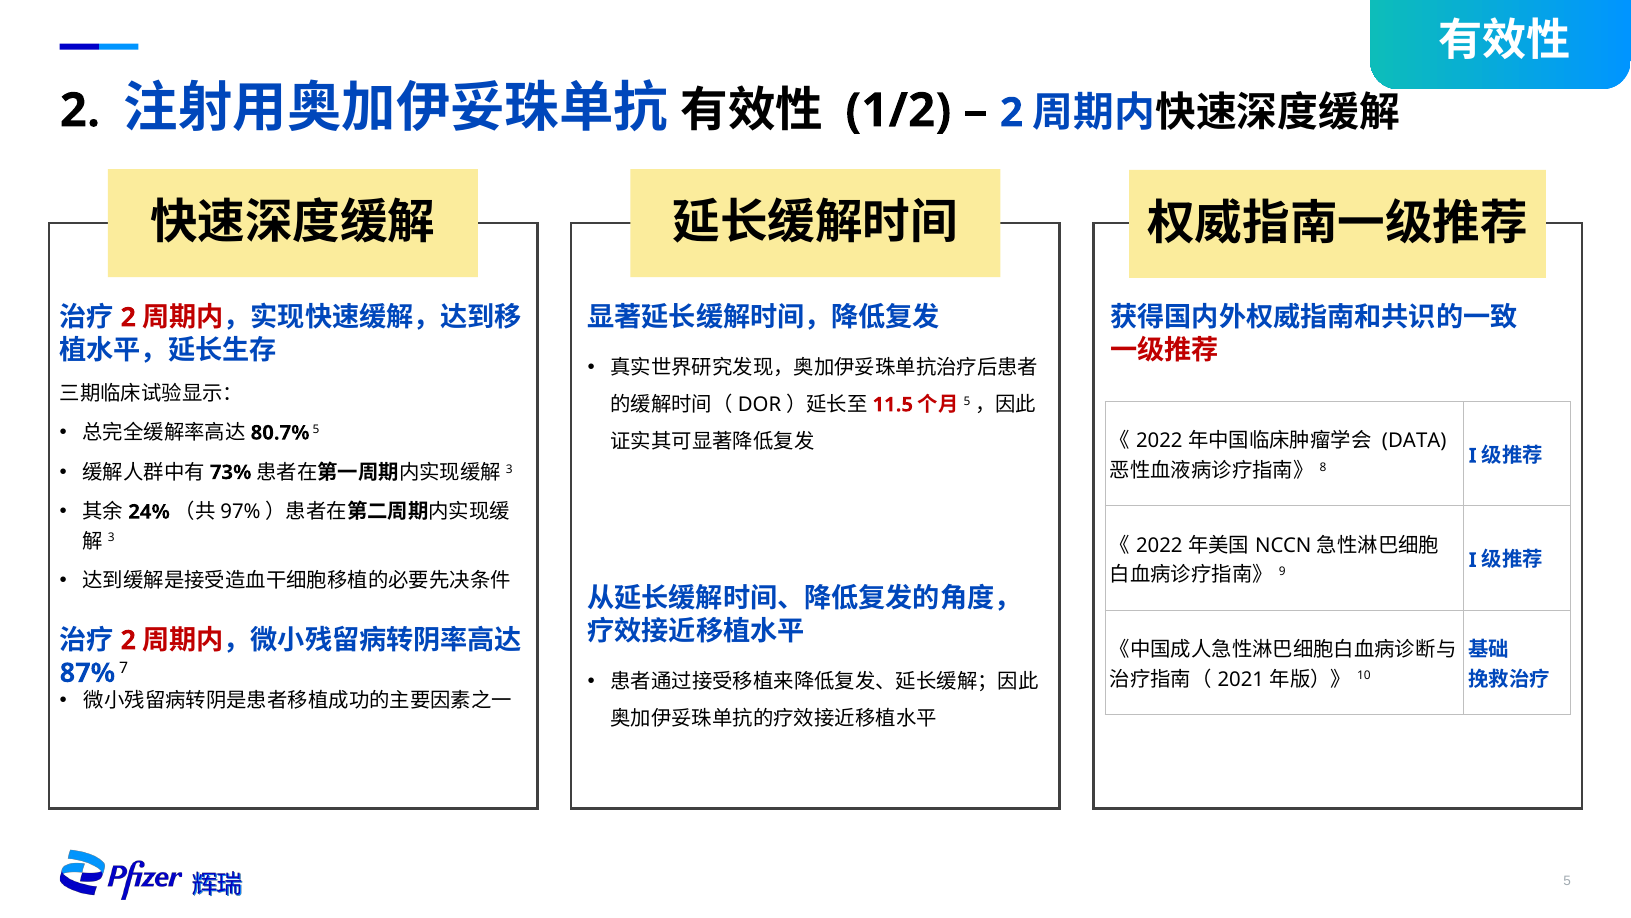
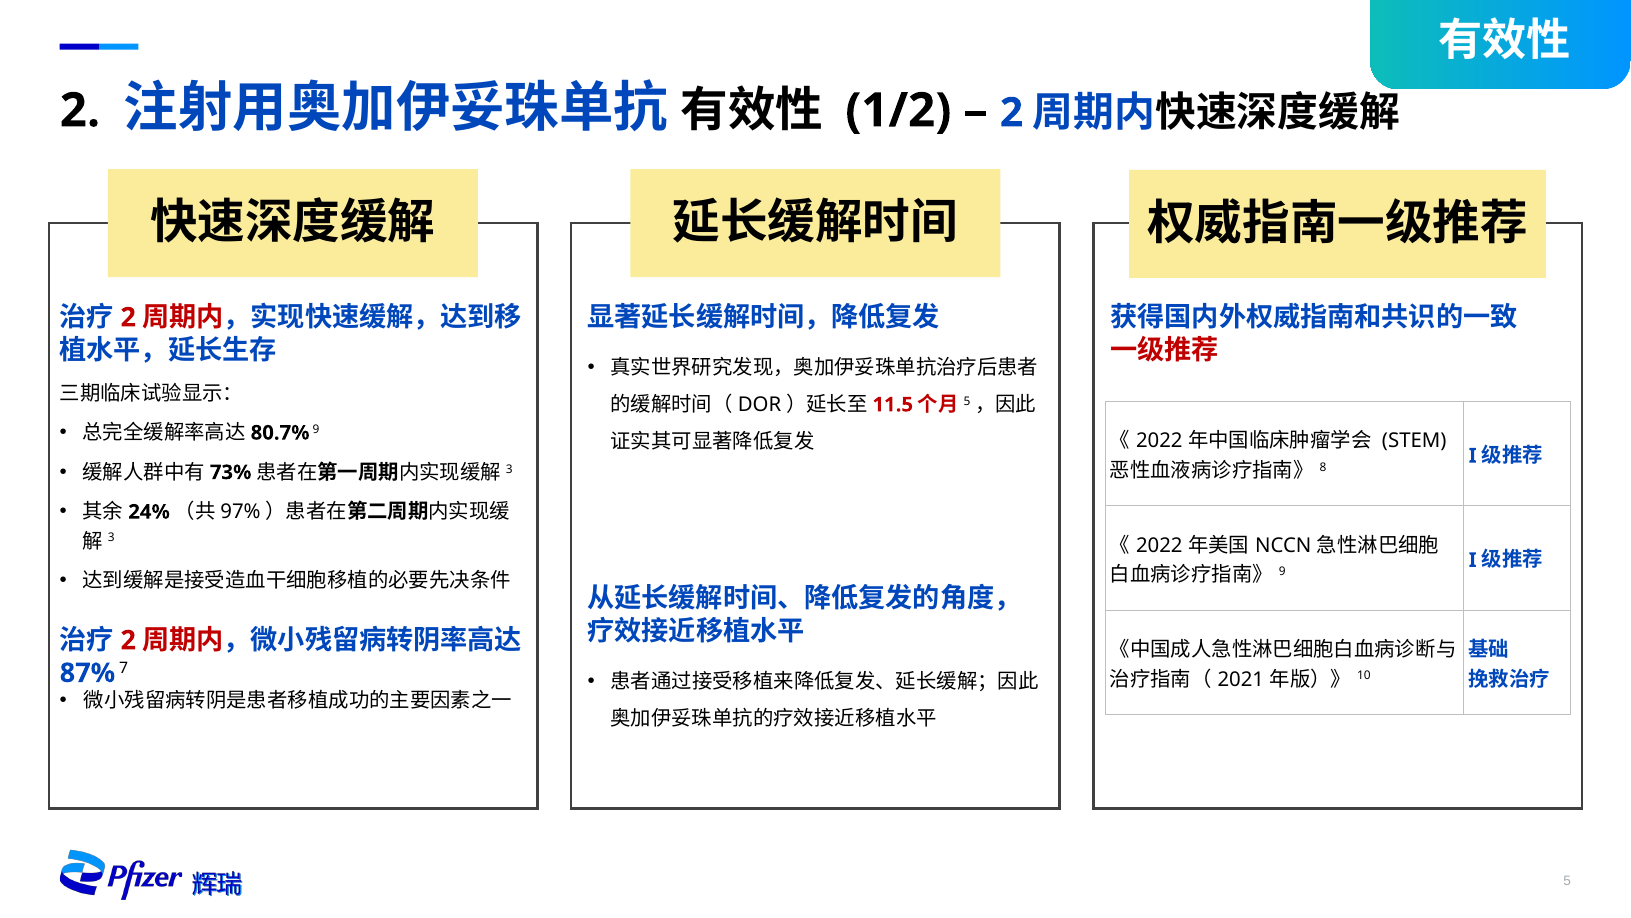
5: 5 -> 9 (316, 429)
DATA: DATA -> STEM (1414, 441)
